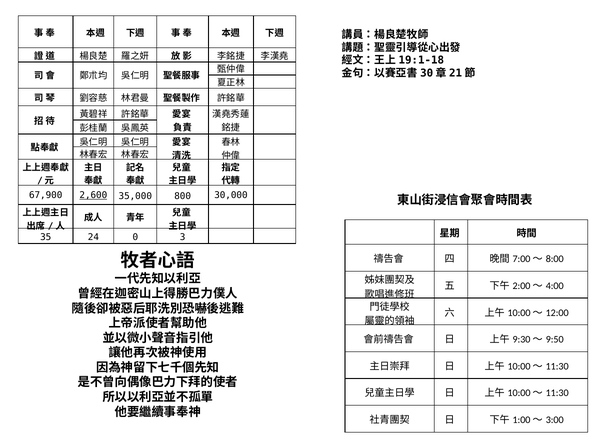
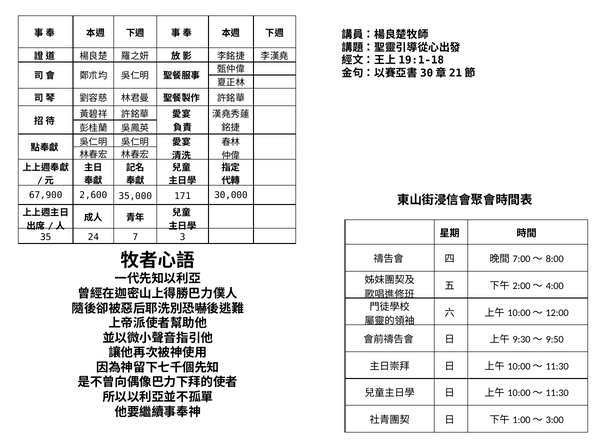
2,600 underline: present -> none (93, 195)
800: 800 -> 171 (183, 196)
0: 0 -> 7 (135, 237)
